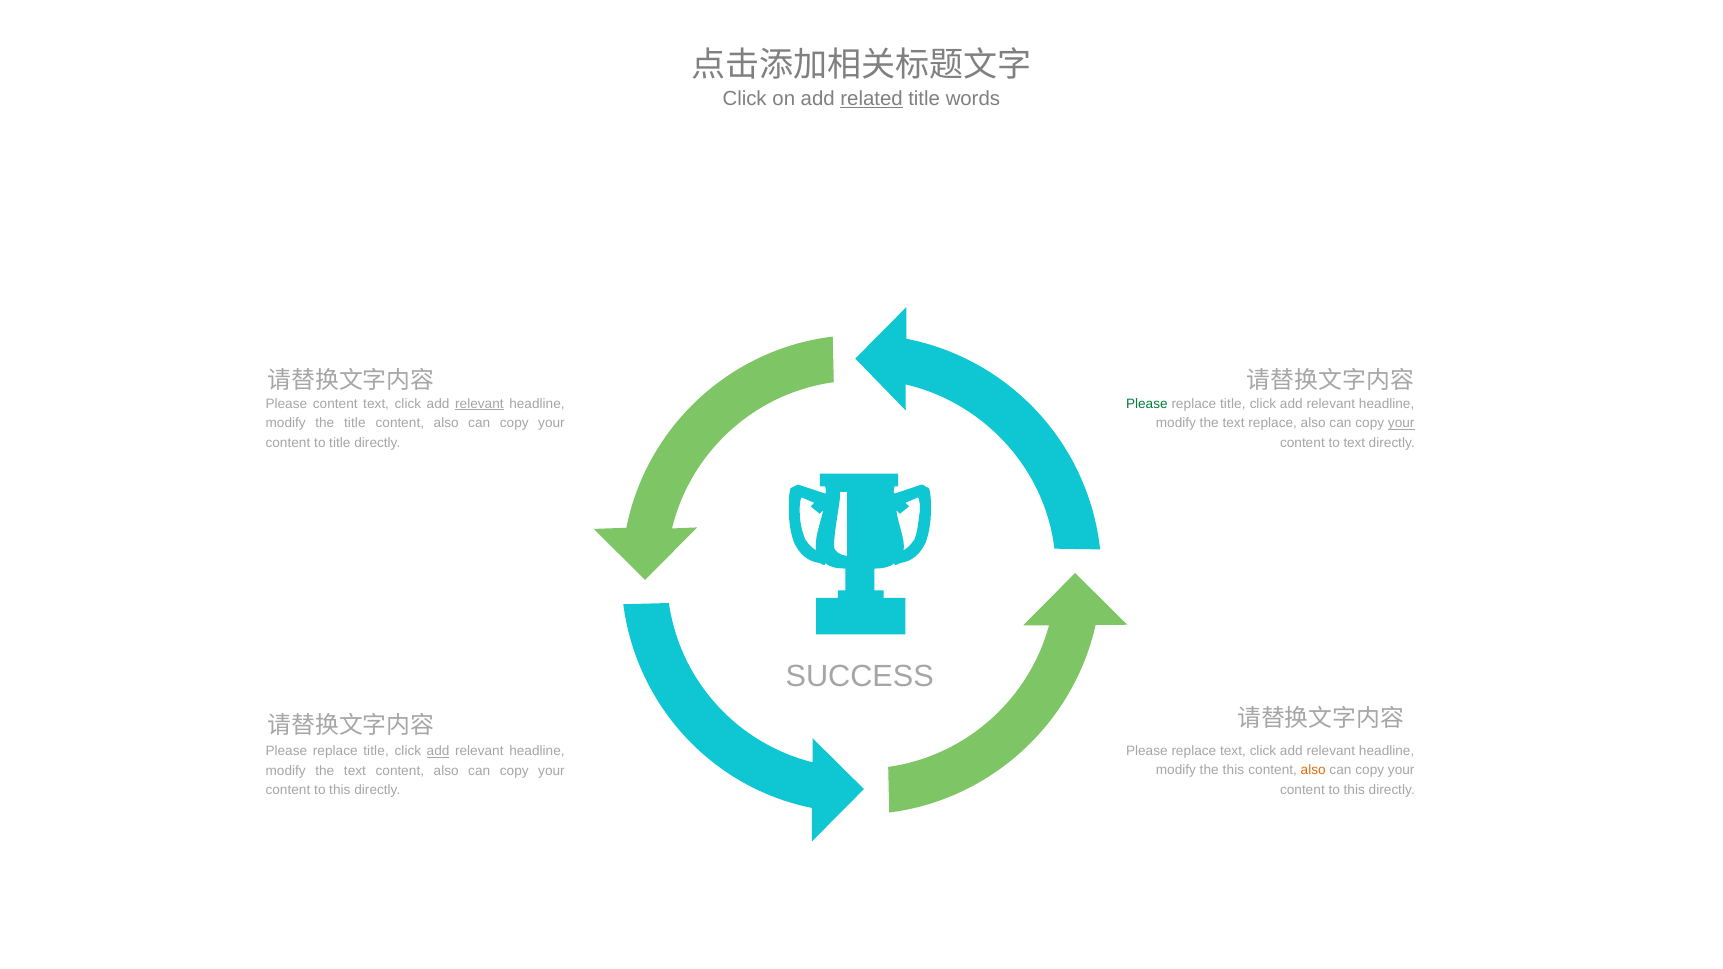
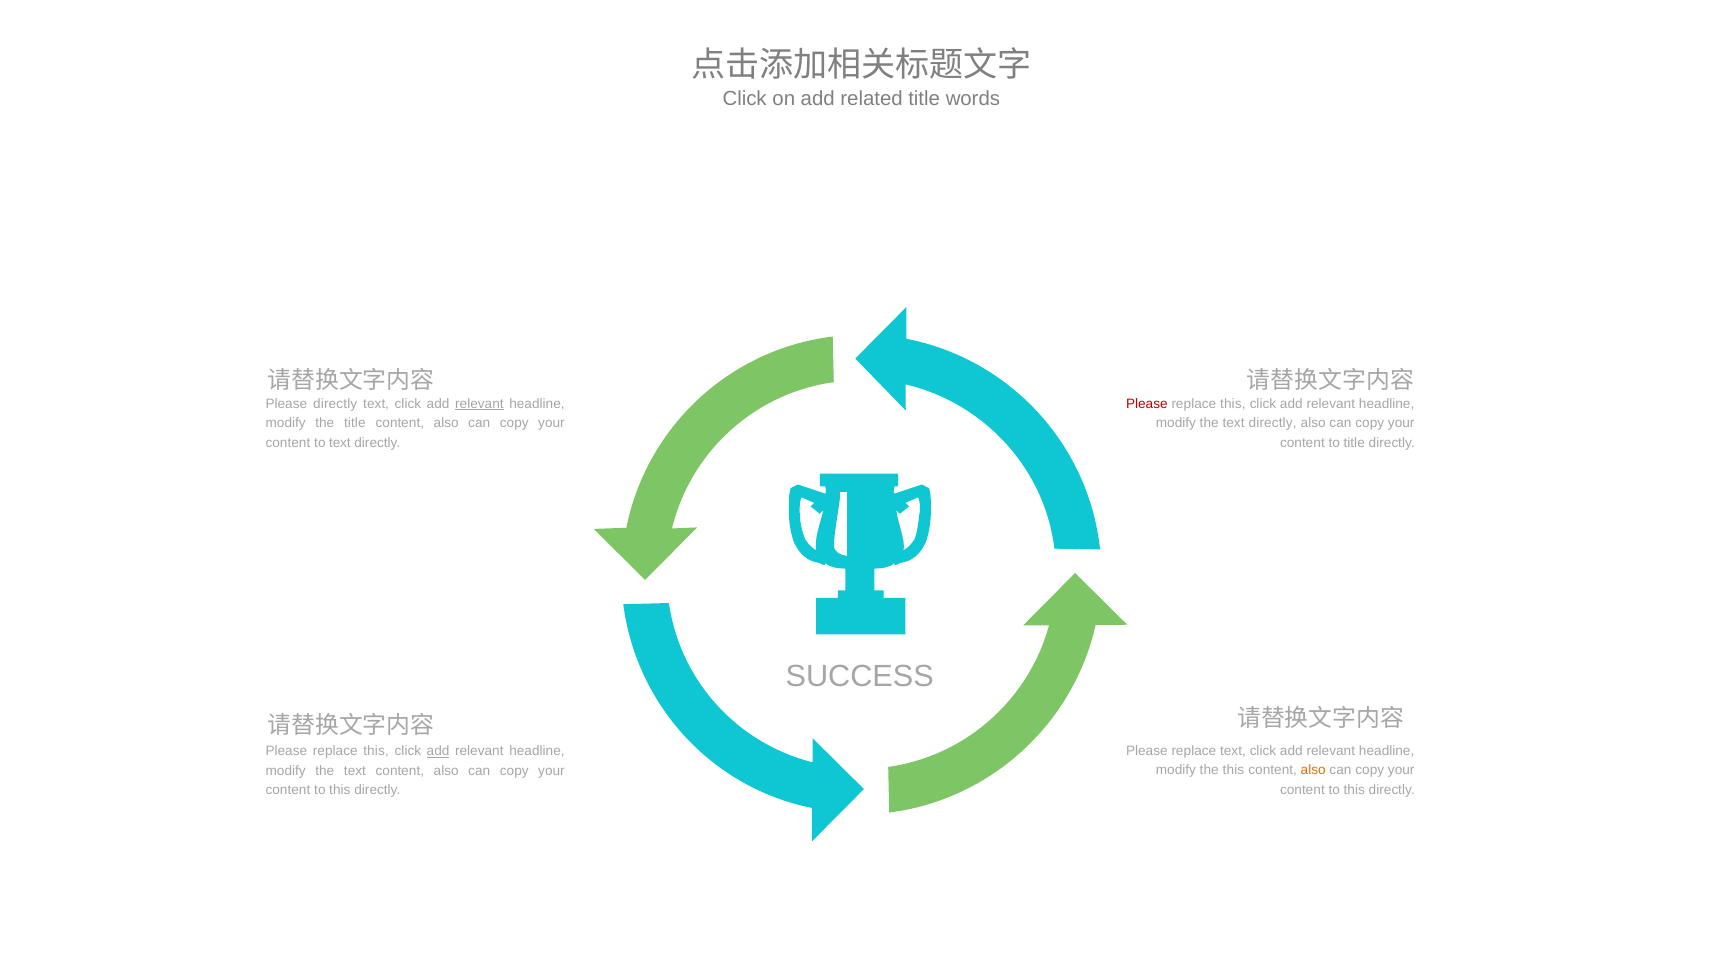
related underline: present -> none (872, 98)
Please content: content -> directly (335, 404)
Please colour: green -> red (1147, 404)
title: title -> this (1233, 404)
the text replace: replace -> directly (1273, 423)
your underline: present -> none (1401, 423)
to title: title -> text (340, 443)
to text: text -> title (1354, 443)
title: title -> this (376, 751)
